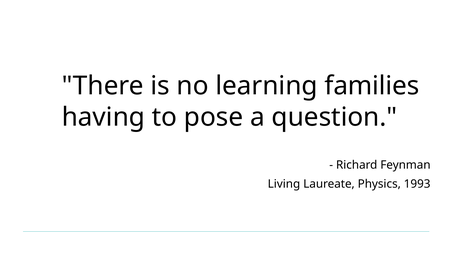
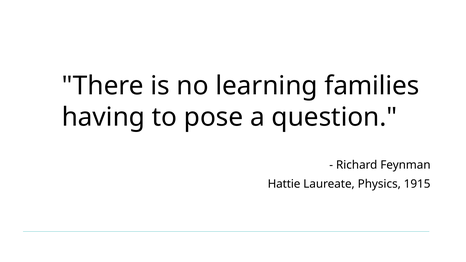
Living: Living -> Hattie (284, 184)
1993: 1993 -> 1915 (417, 184)
